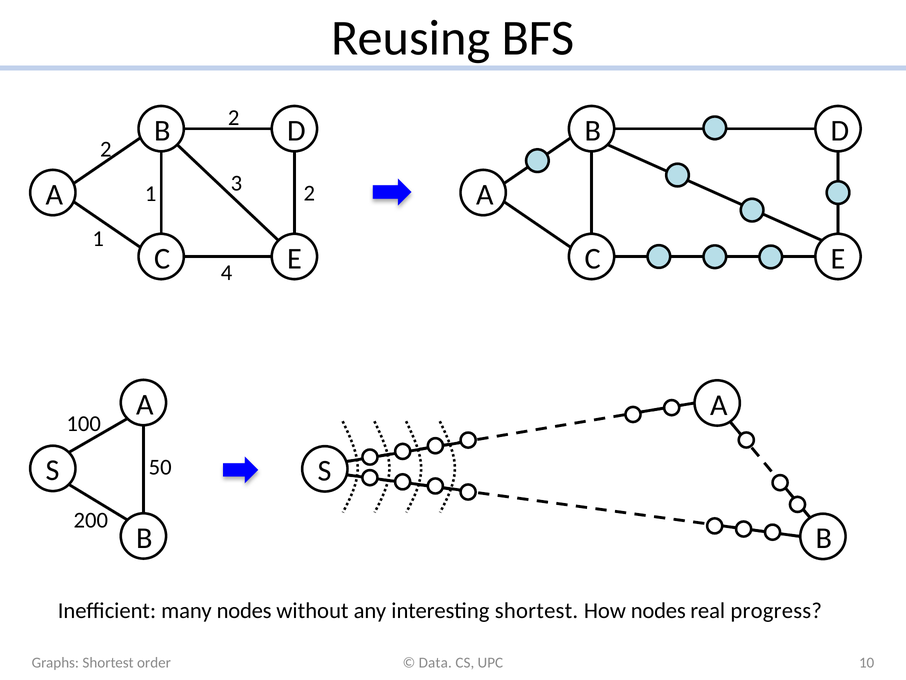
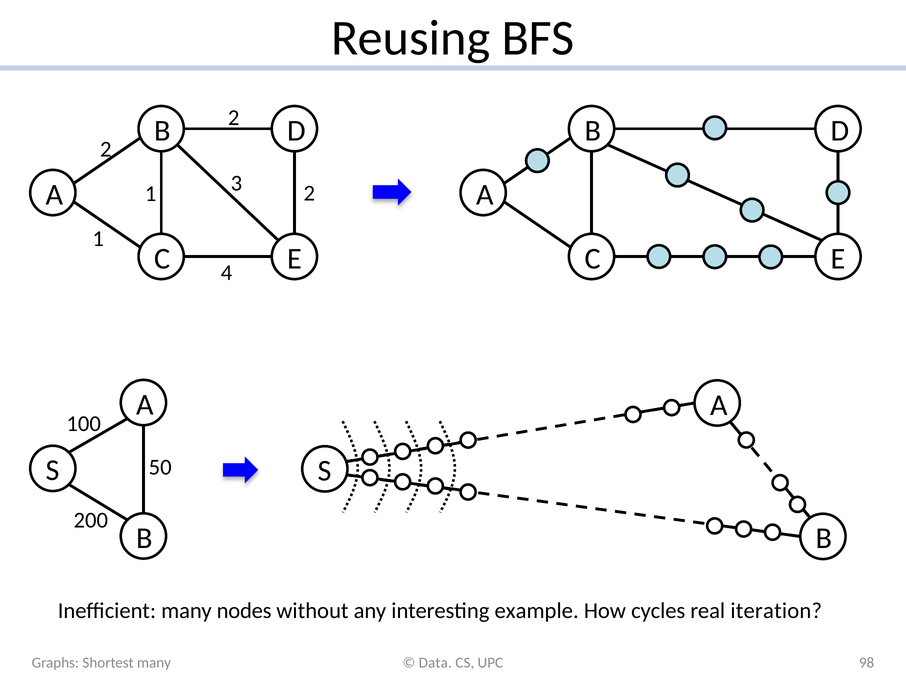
interesting shortest: shortest -> example (537, 610)
How nodes: nodes -> cycles (658, 610)
progress: progress -> iteration (776, 610)
10: 10 -> 98 (867, 662)
Shortest order: order -> many (154, 662)
